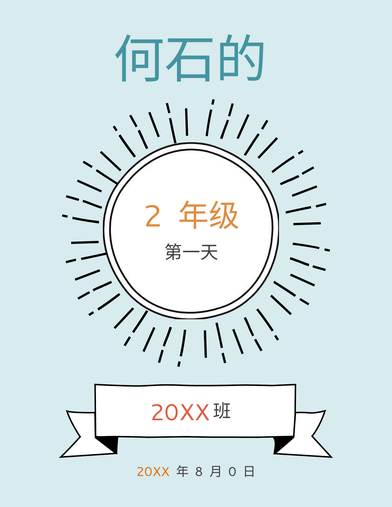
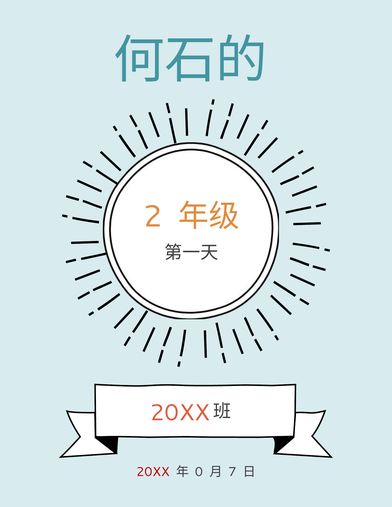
20XX colour: orange -> red (153, 472)
8: 8 -> 0 (199, 472)
0: 0 -> 7 (232, 472)
